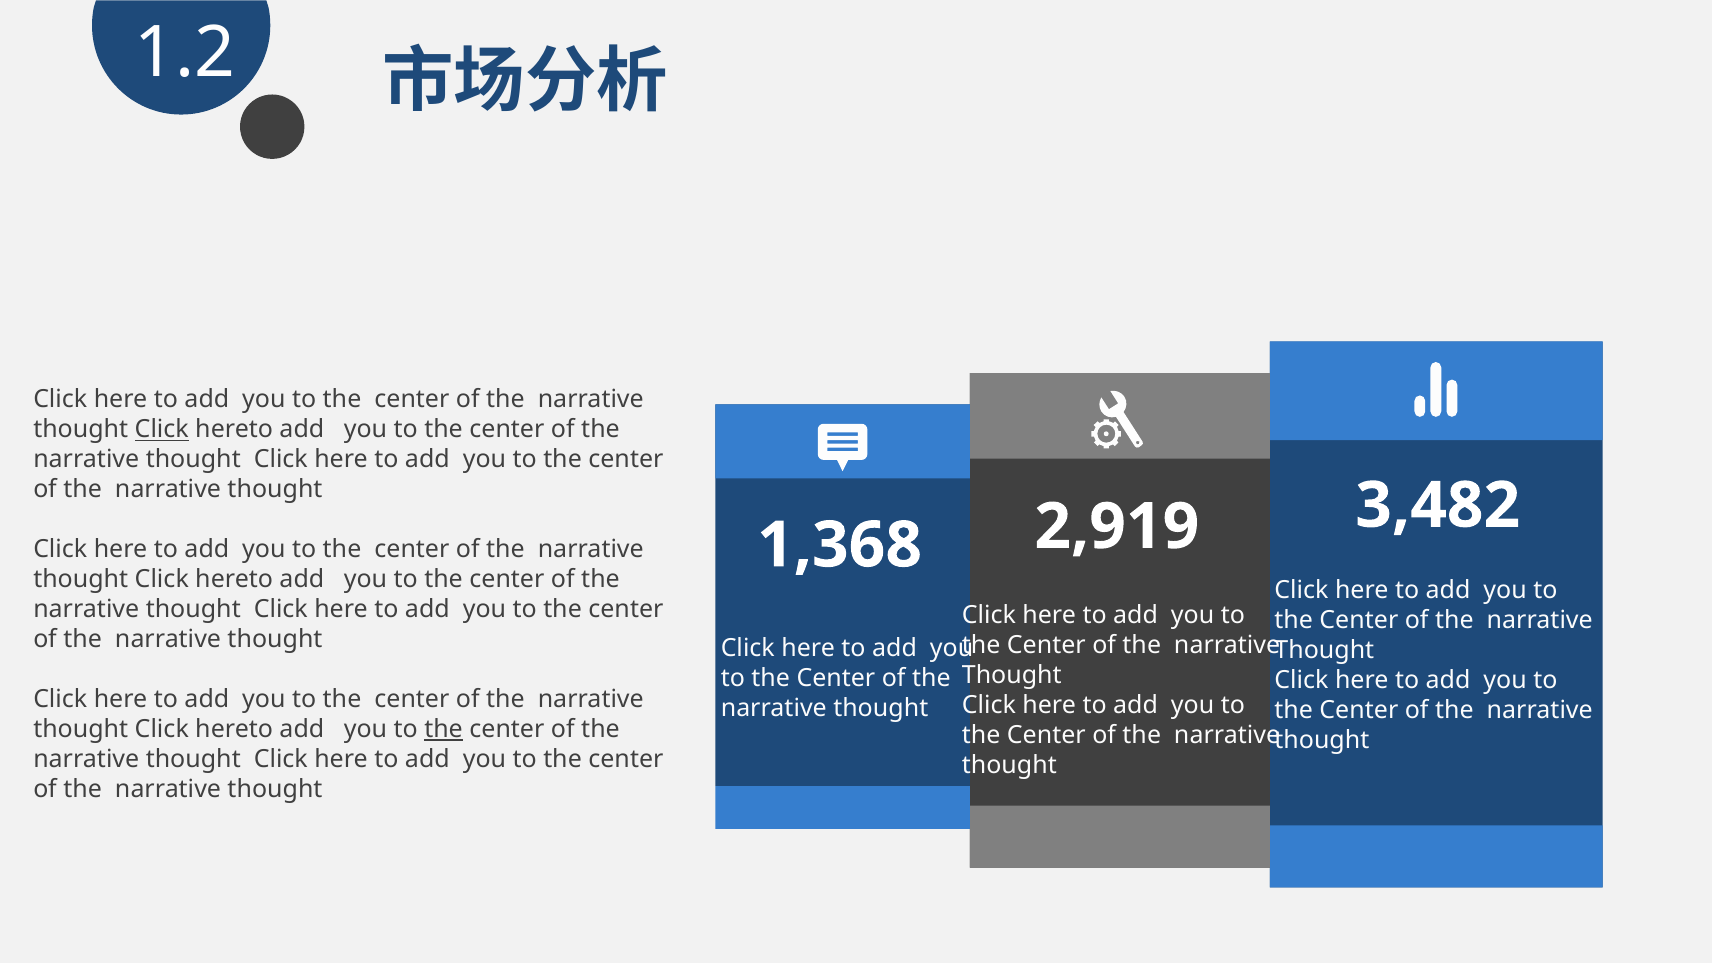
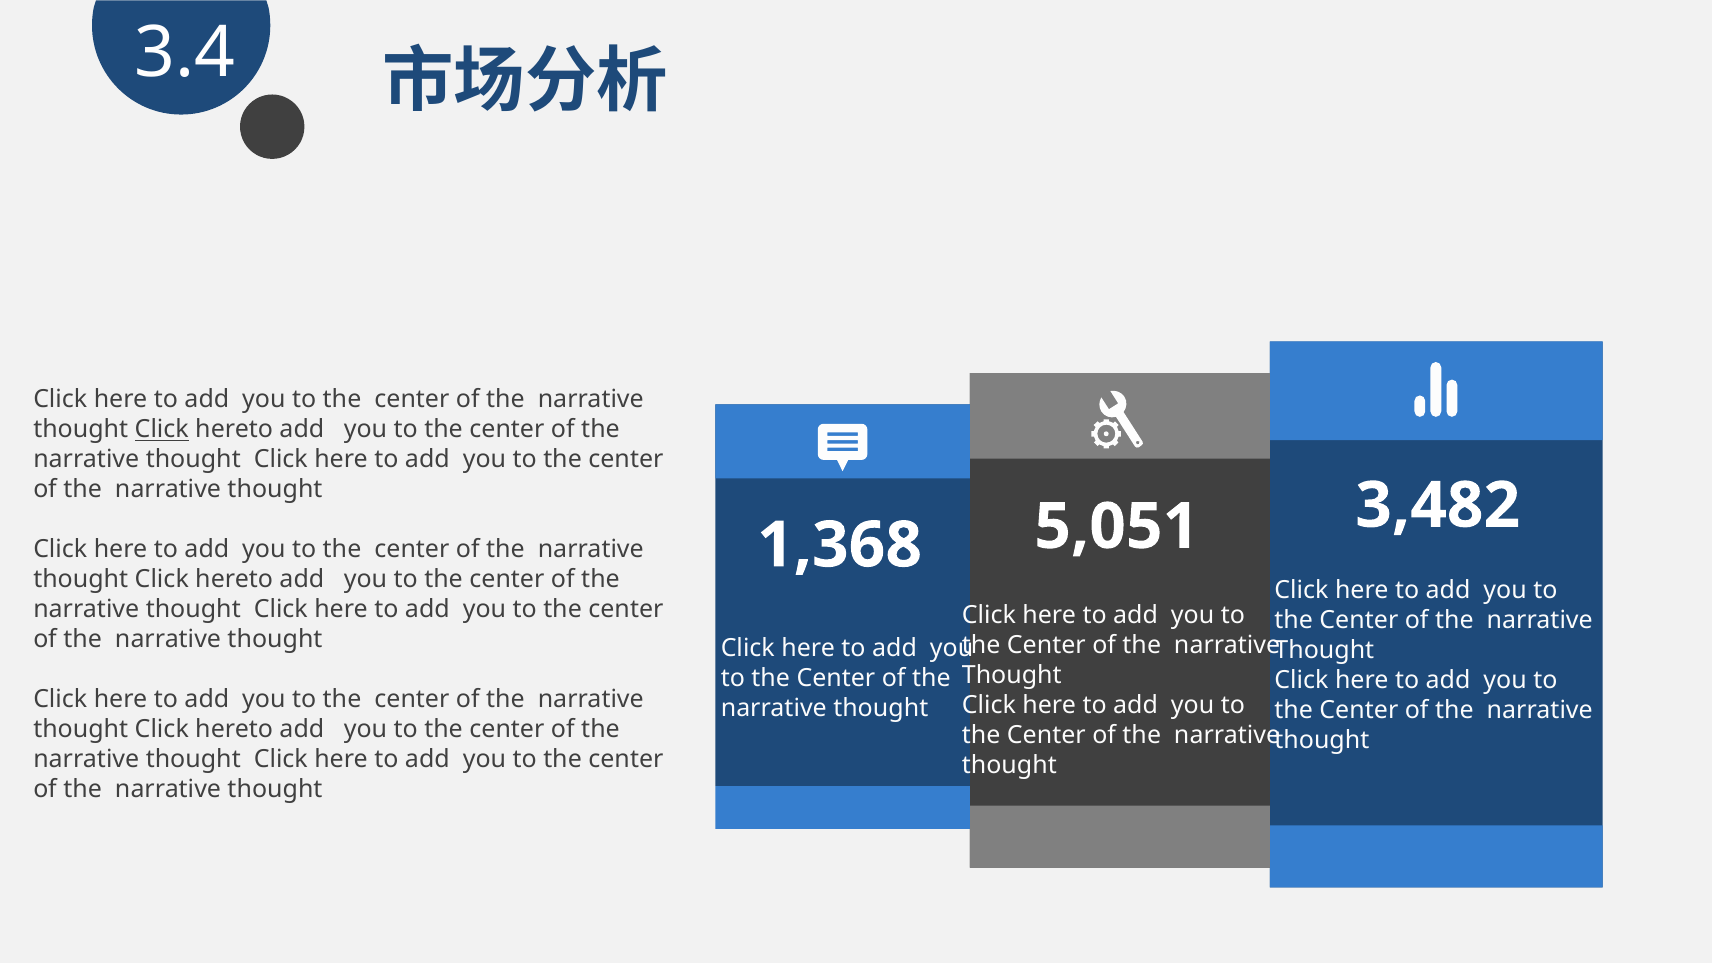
1.2: 1.2 -> 3.4 (185, 53)
2,919: 2,919 -> 5,051 (1117, 527)
the underline: present -> none (444, 729)
